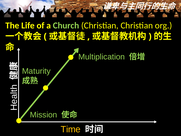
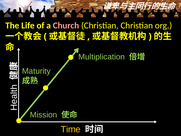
Church colour: light green -> pink (66, 25)
